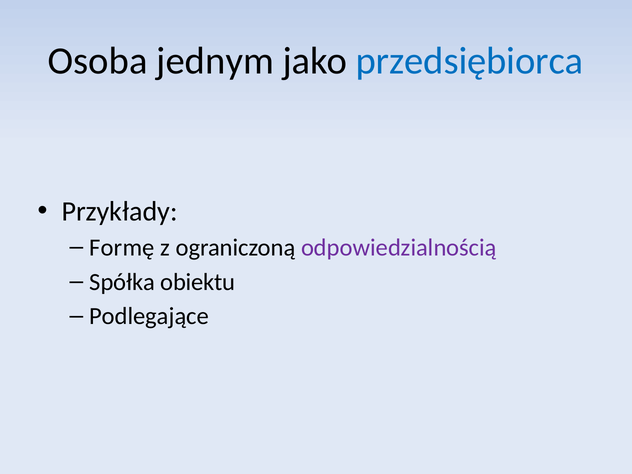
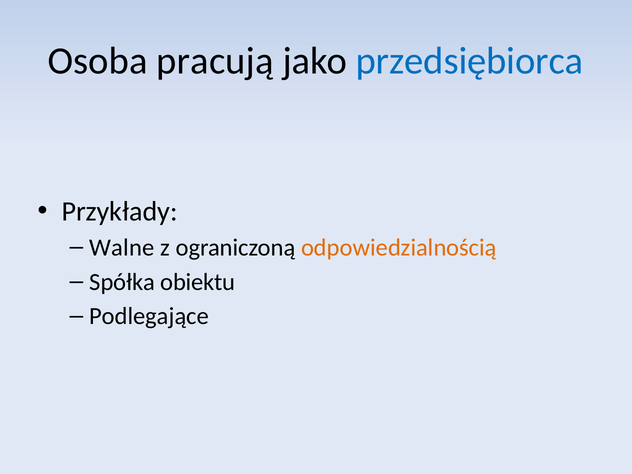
jednym: jednym -> pracują (215, 61)
Formę: Formę -> Walne (122, 248)
odpowiedzialnością colour: purple -> orange (399, 248)
